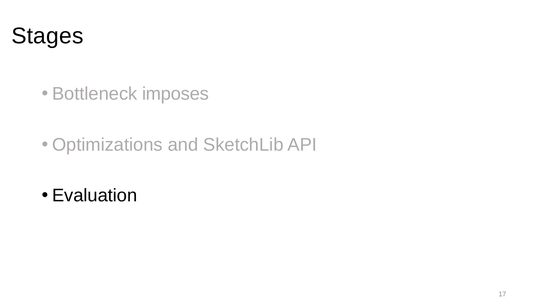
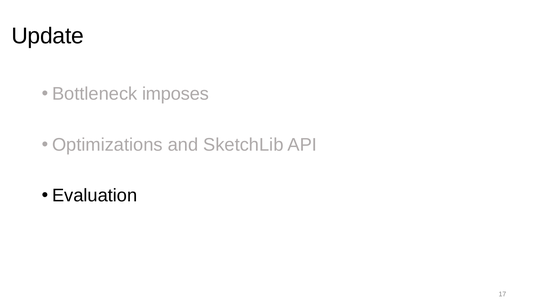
Stages: Stages -> Update (48, 36)
